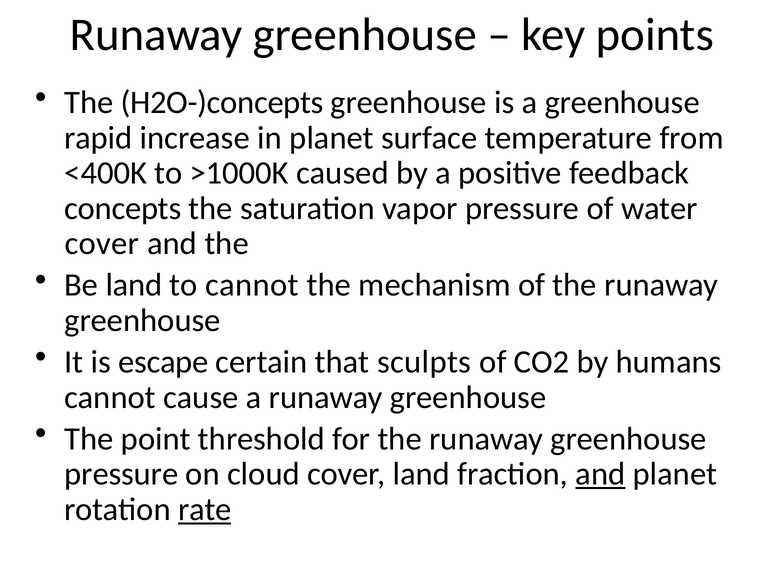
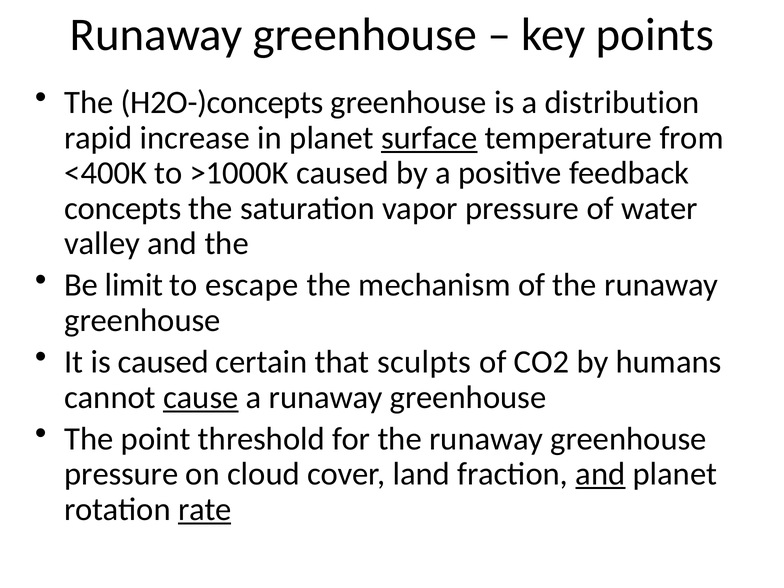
a greenhouse: greenhouse -> distribution (622, 103)
surface underline: none -> present (429, 138)
cover: cover -> valley (102, 244)
Be land: land -> limit (134, 285)
to cannot: cannot -> escape (252, 285)
is escape: escape -> caused (163, 362)
cause underline: none -> present (201, 397)
